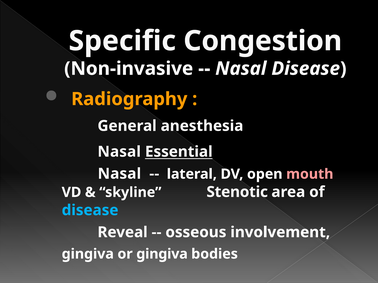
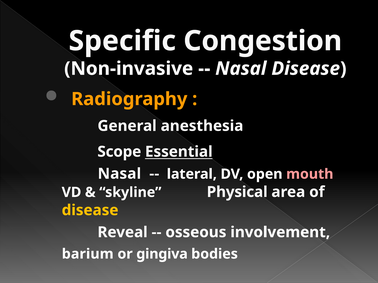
Nasal: Nasal -> Scope (119, 152)
Stenotic: Stenotic -> Physical (237, 192)
disease colour: light blue -> yellow (90, 211)
gingiva: gingiva -> barium (88, 254)
